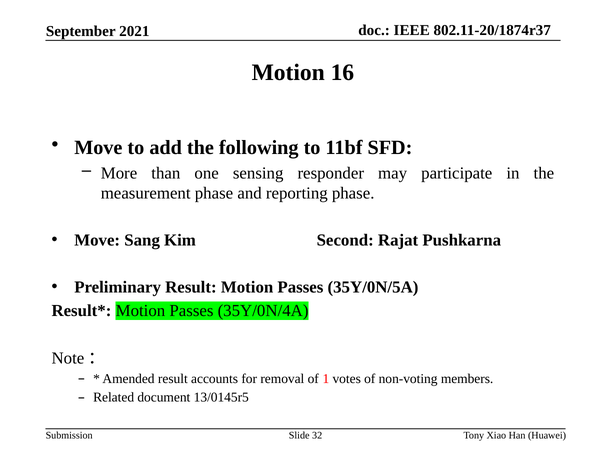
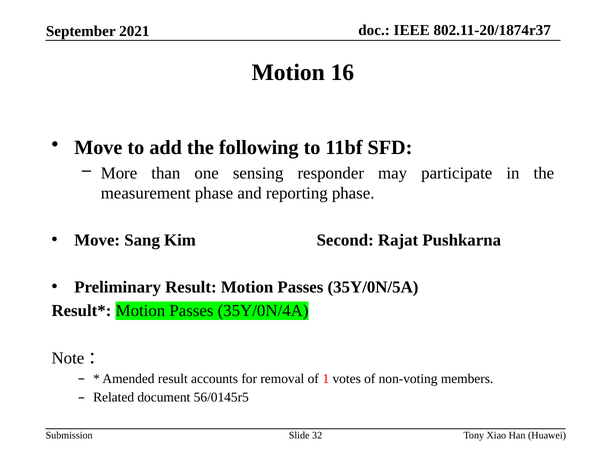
13/0145r5: 13/0145r5 -> 56/0145r5 (221, 398)
